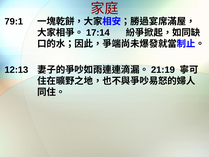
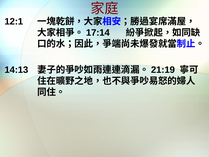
79:1: 79:1 -> 12:1 (14, 21)
12:13: 12:13 -> 14:13 (16, 70)
